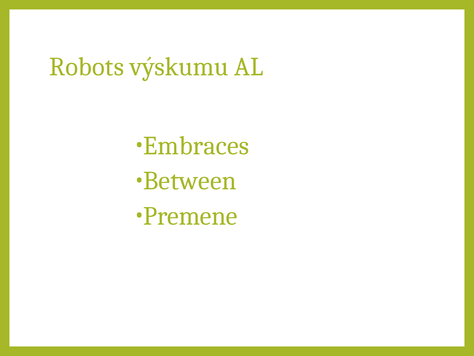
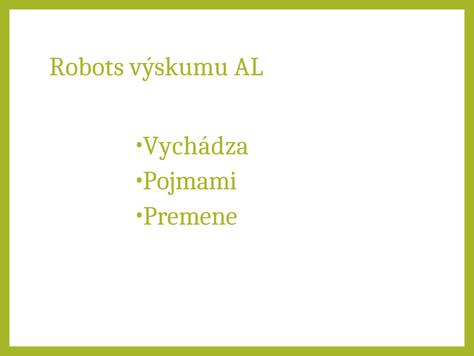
Embraces: Embraces -> Vychádza (196, 146)
Between: Between -> Pojmami (190, 181)
